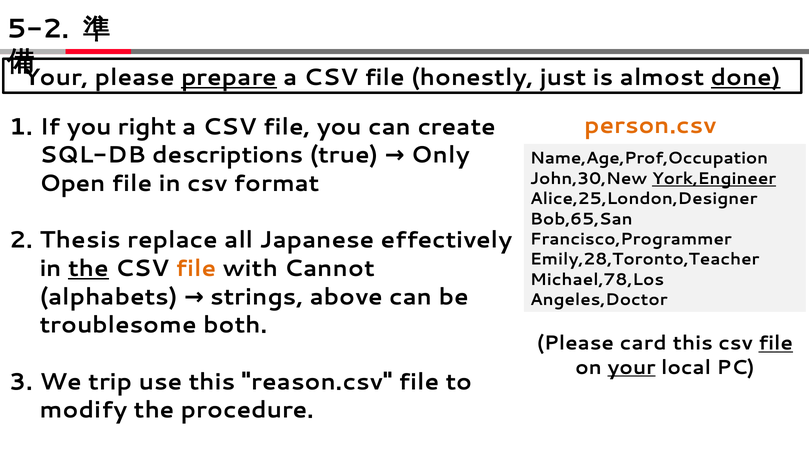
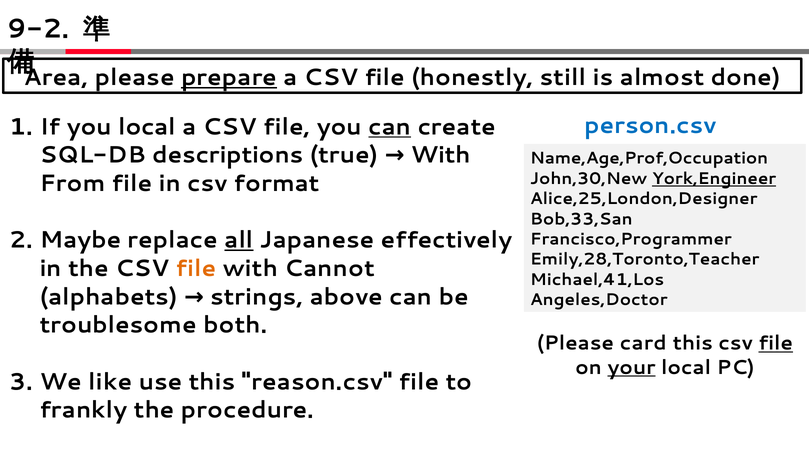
5-2: 5-2 -> 9-2 (38, 29)
Your: Your -> Area (56, 77)
just: just -> still (563, 77)
done underline: present -> none (746, 77)
person.csv colour: orange -> blue (650, 126)
you right: right -> local (147, 127)
can underline: none -> present (390, 127)
true Only: Only -> With (441, 155)
Open: Open -> From (73, 184)
Bob,65,San: Bob,65,San -> Bob,33,San (581, 219)
Thesis: Thesis -> Maybe (80, 240)
all underline: none -> present (239, 240)
the underline: present -> none (89, 269)
Michael,78,Los: Michael,78,Los -> Michael,41,Los (597, 280)
trip: trip -> like (110, 382)
modify: modify -> frankly (83, 410)
